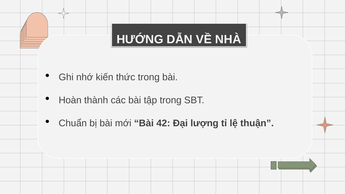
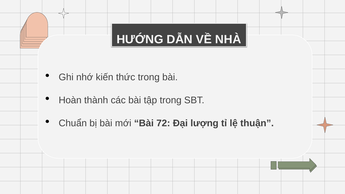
42: 42 -> 72 (163, 123)
